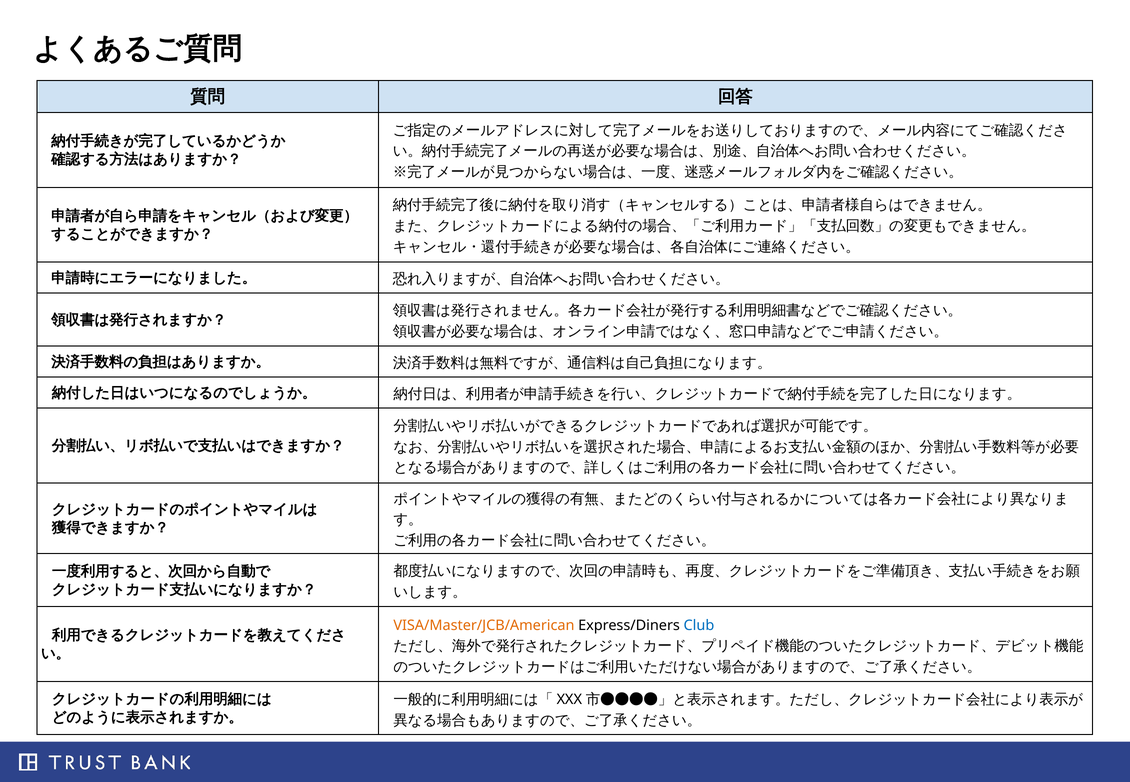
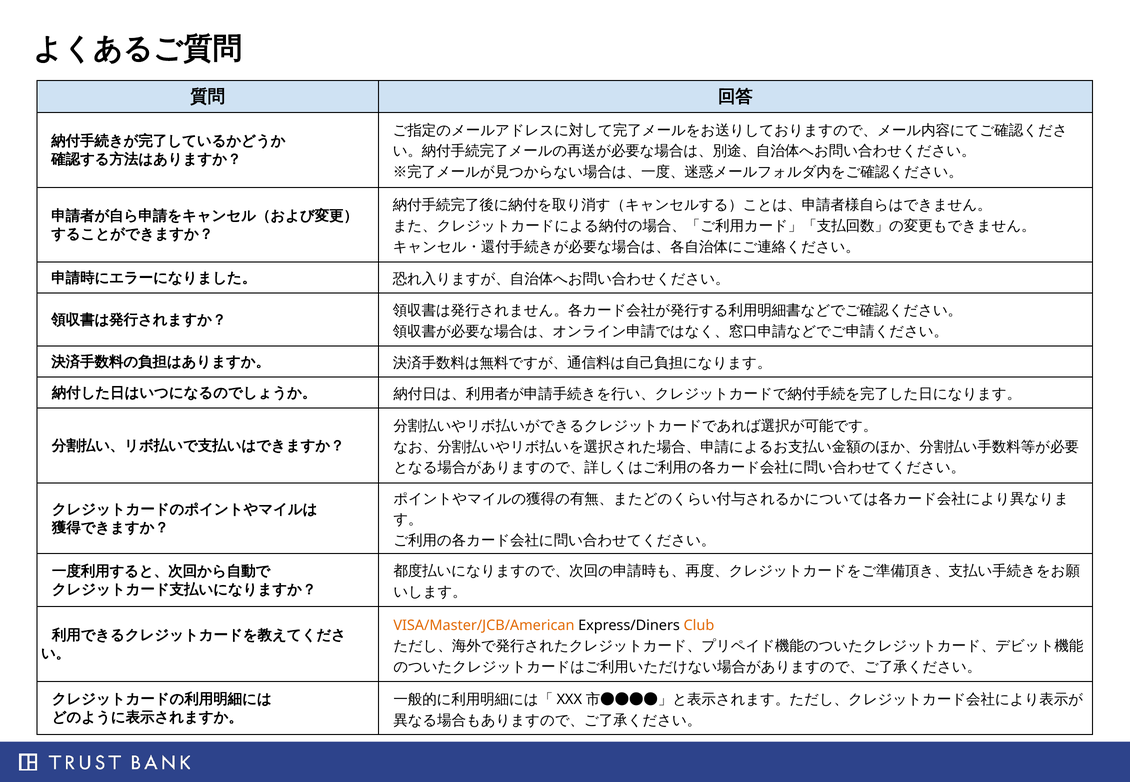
Club colour: blue -> orange (699, 626)
